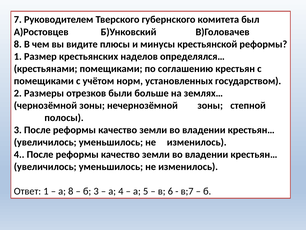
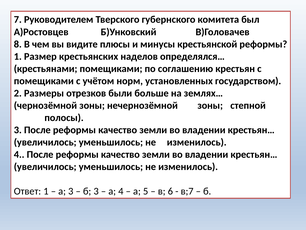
а 8: 8 -> 3 (71, 191)
